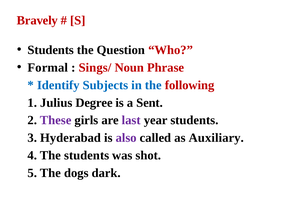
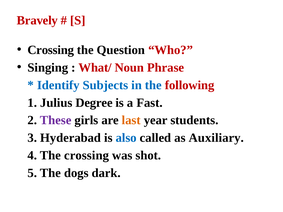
Students: Students -> Crossing (51, 50)
Formal: Formal -> Singing (48, 68)
Sings/: Sings/ -> What/ (95, 68)
Sent: Sent -> Fast (149, 103)
last colour: purple -> orange (131, 120)
also colour: purple -> blue (126, 138)
The students: students -> crossing (87, 156)
